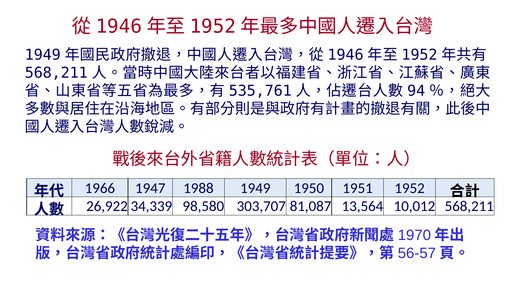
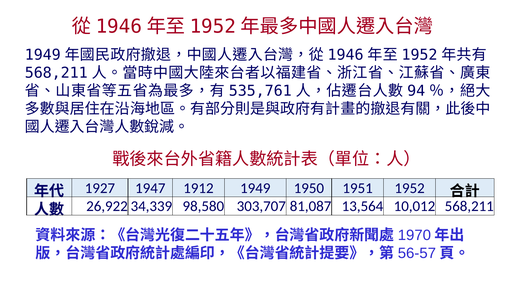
1966: 1966 -> 1927 (100, 188)
1988: 1988 -> 1912 (198, 188)
